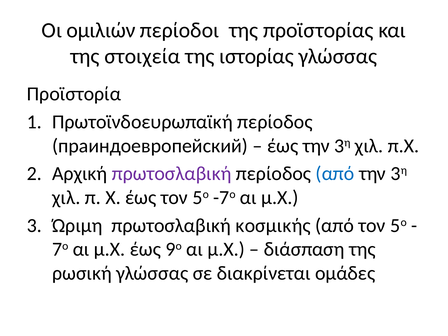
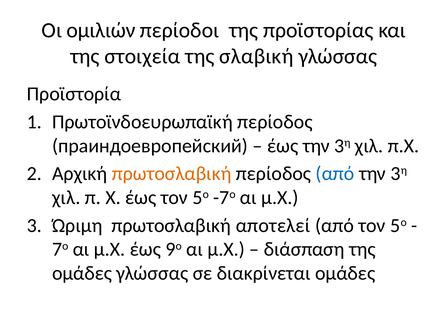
ιστορίας: ιστορίας -> σλαβική (256, 56)
πρωτοσλαβική colour: purple -> orange (172, 174)
κοσμικής: κοσμικής -> αποτελεί (273, 225)
ρωσική: ρωσική -> ομάδες (82, 273)
